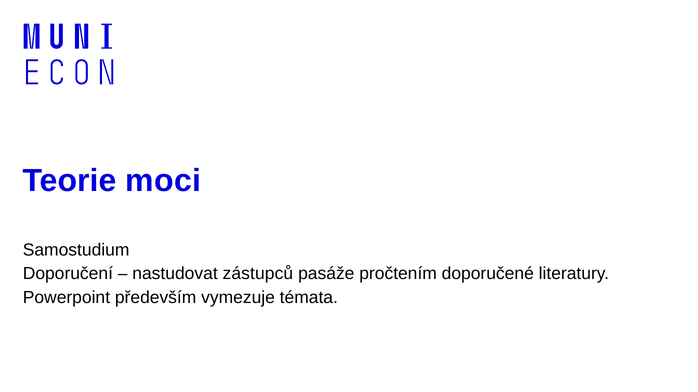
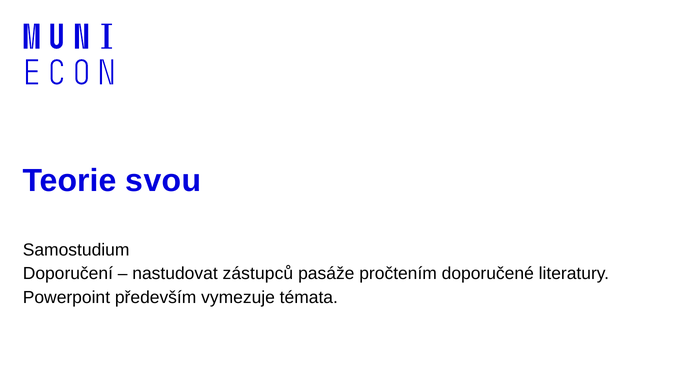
moci: moci -> svou (163, 181)
